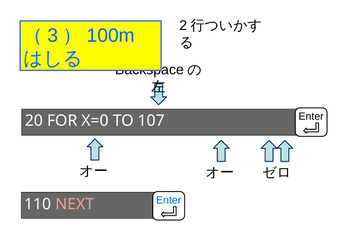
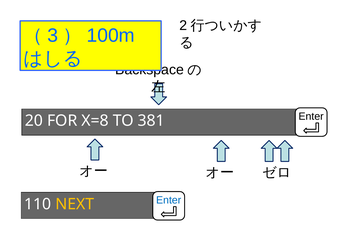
X=0: X=0 -> X=8 (95, 121)
107: 107 -> 381 (151, 121)
NEXT colour: pink -> yellow (75, 204)
